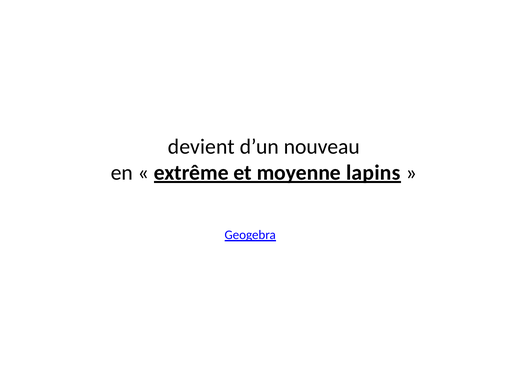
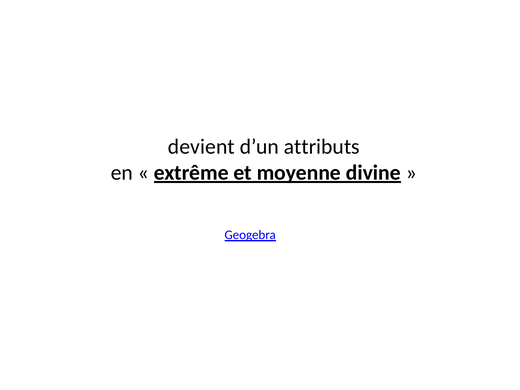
nouveau: nouveau -> attributs (322, 147)
lapins: lapins -> divine (373, 173)
